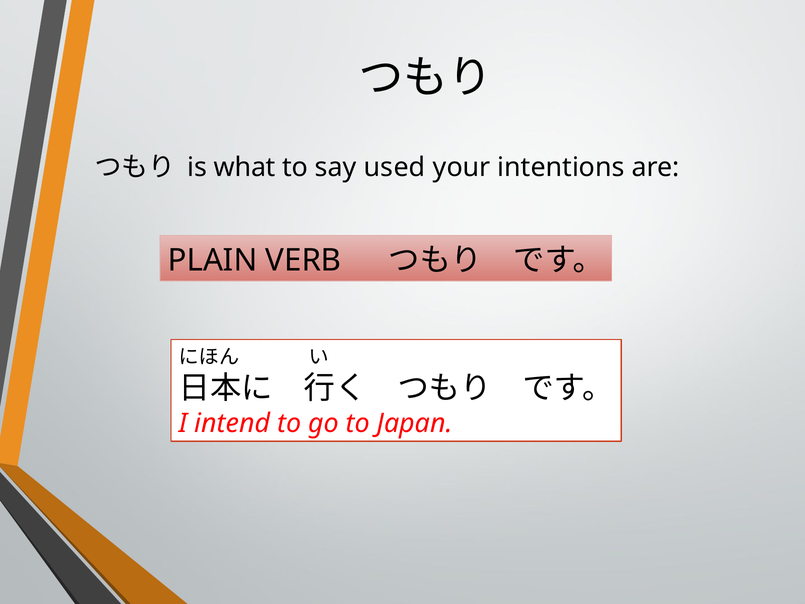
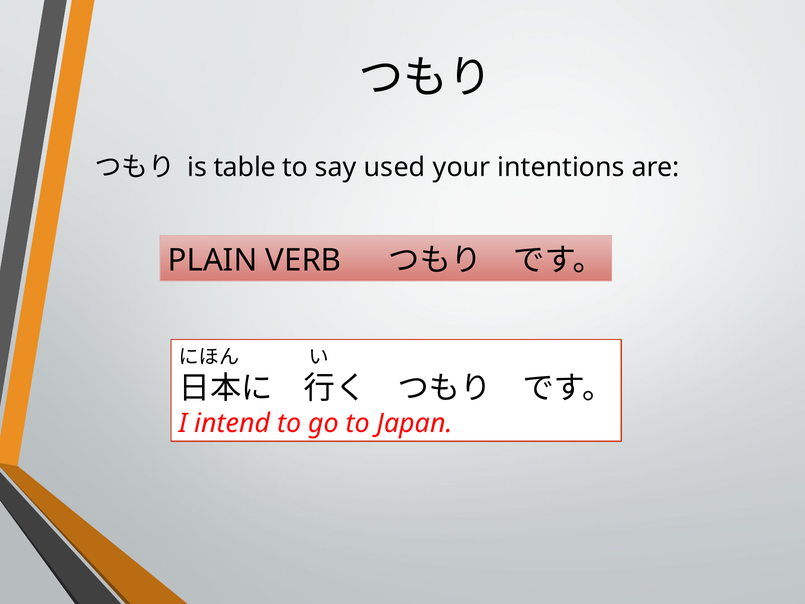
what: what -> table (245, 167)
